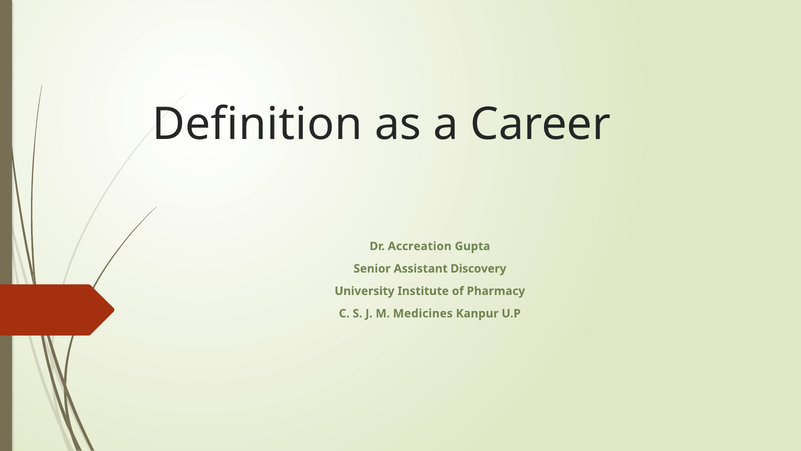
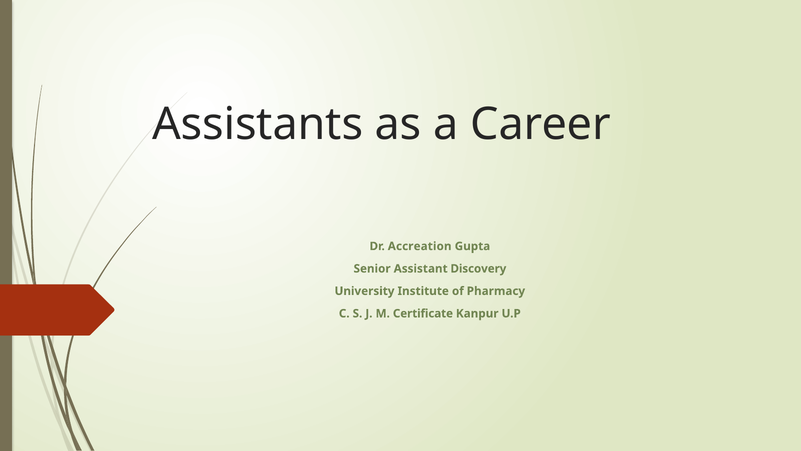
Definition: Definition -> Assistants (258, 124)
Medicines: Medicines -> Certificate (423, 313)
